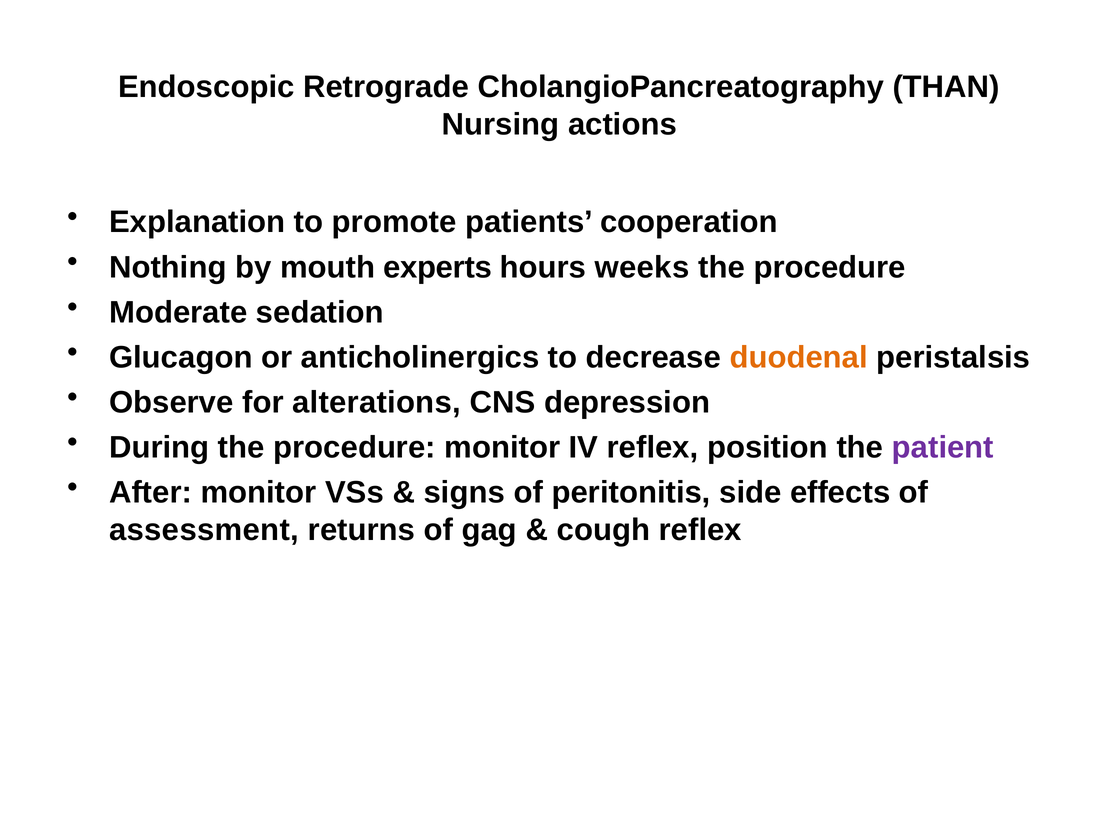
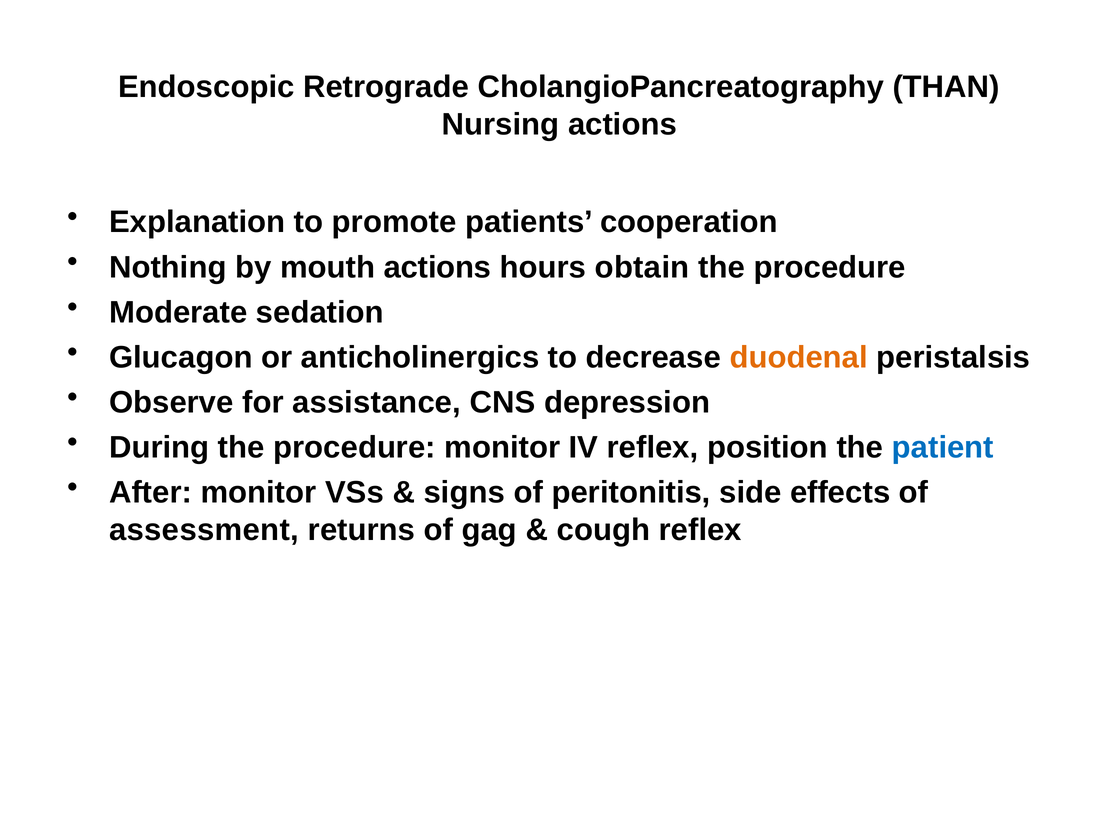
mouth experts: experts -> actions (438, 267)
weeks: weeks -> obtain (642, 267)
alterations: alterations -> assistance (377, 403)
patient colour: purple -> blue (943, 448)
